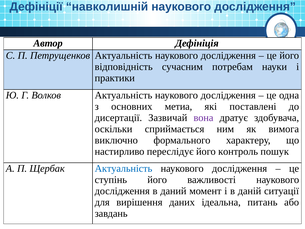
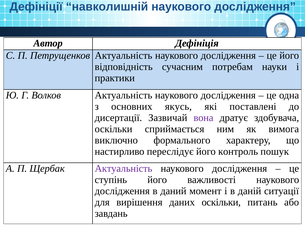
метиа: метиа -> якусь (178, 106)
Актуальність colour: blue -> purple (124, 168)
даних ідеальна: ідеальна -> оскільки (221, 202)
